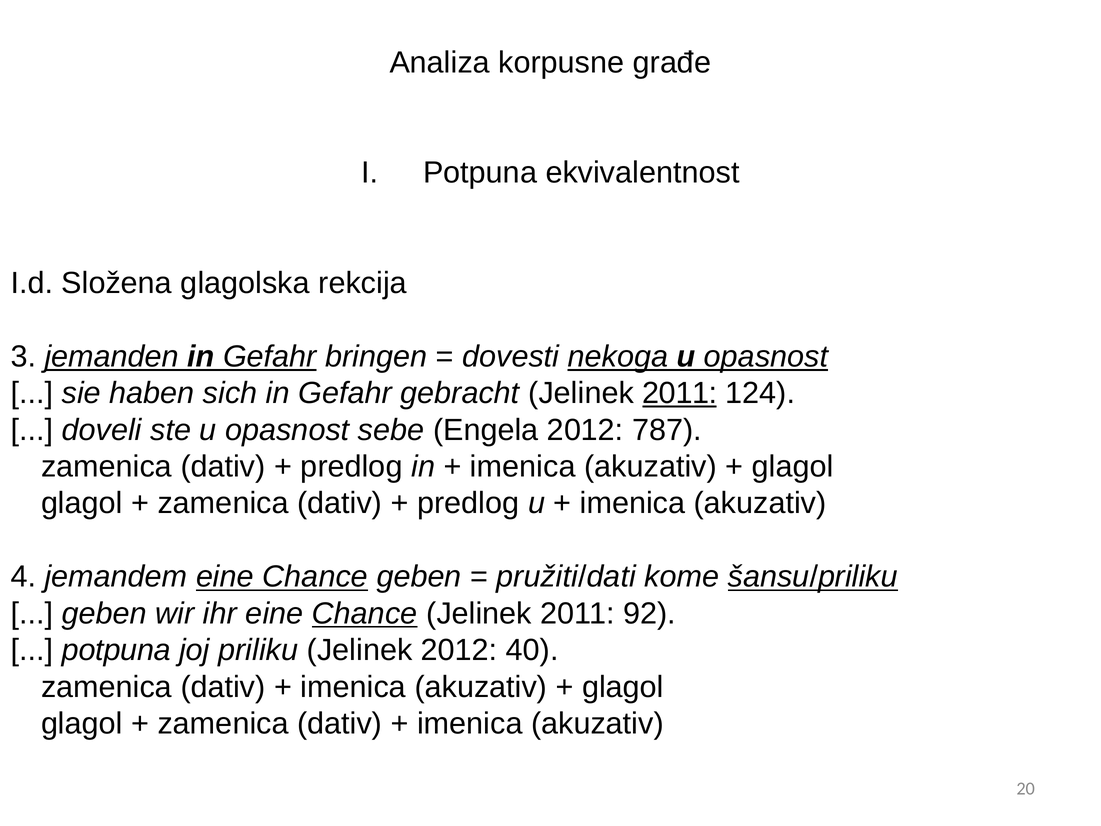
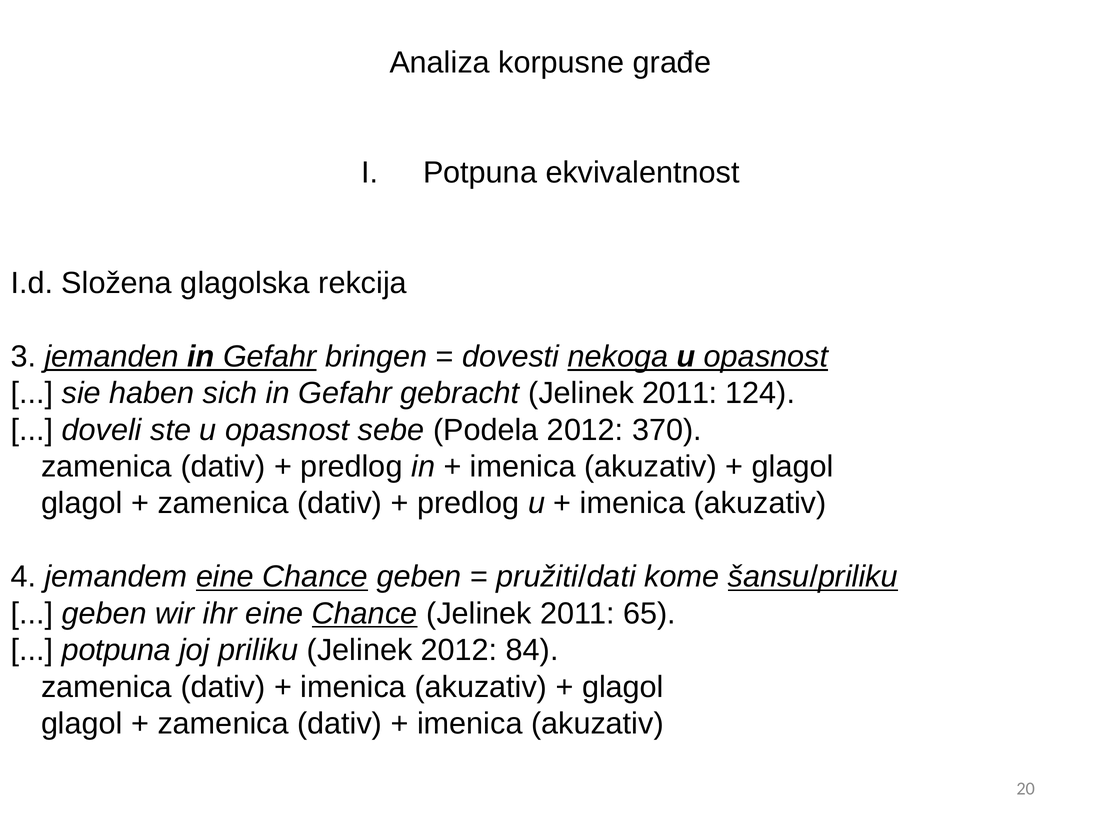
2011 underline: present -> none (680, 393)
Engela: Engela -> Podela (486, 430)
787: 787 -> 370 (667, 430)
92: 92 -> 65 (649, 613)
40: 40 -> 84 (532, 650)
